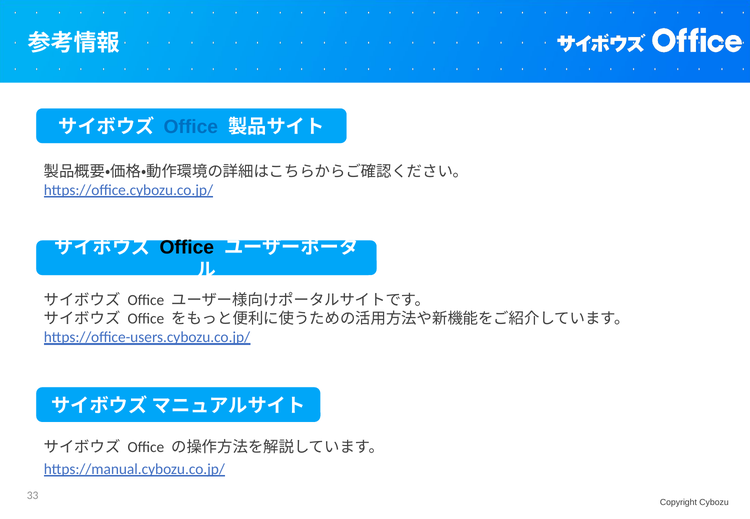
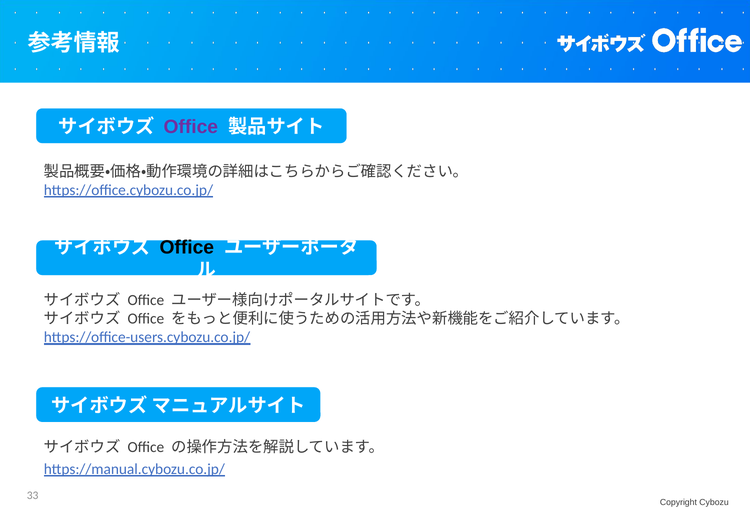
Office colour: blue -> purple (191, 127)
